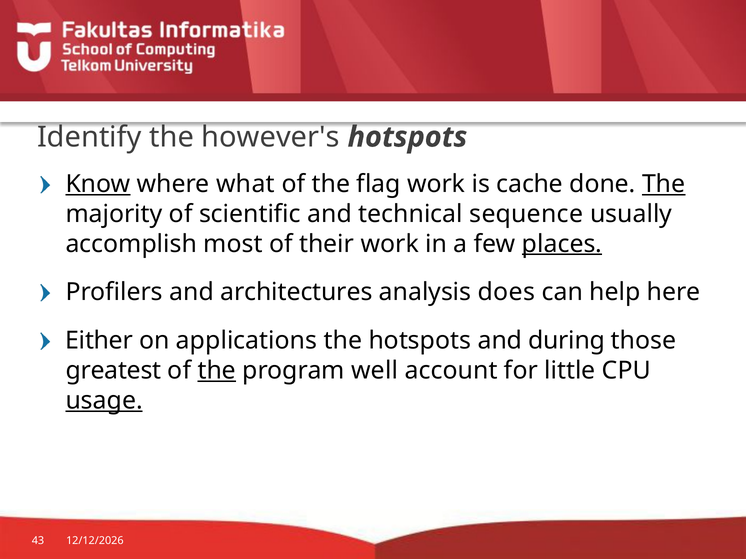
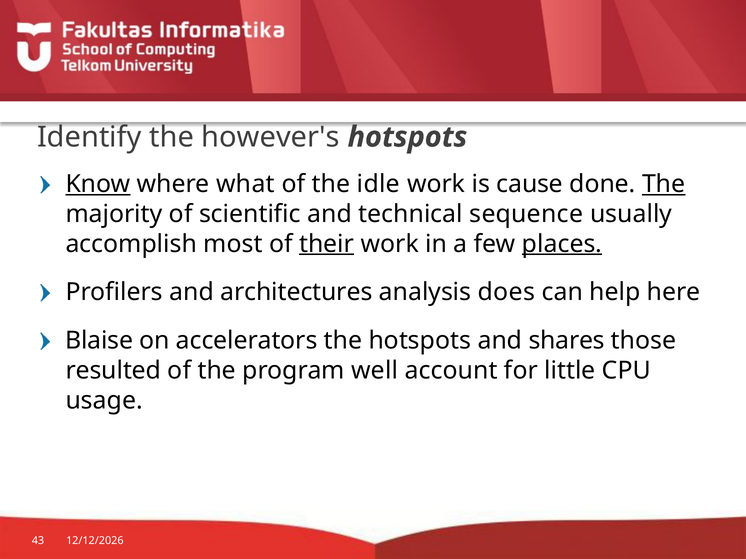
flag: flag -> idle (378, 184)
cache: cache -> cause (530, 184)
their underline: none -> present (327, 244)
Either: Either -> Blaise (99, 341)
applications: applications -> accelerators (247, 341)
during: during -> shares (567, 341)
greatest: greatest -> resulted (113, 371)
the underline: present -> none (217, 371)
usage underline: present -> none (104, 401)
